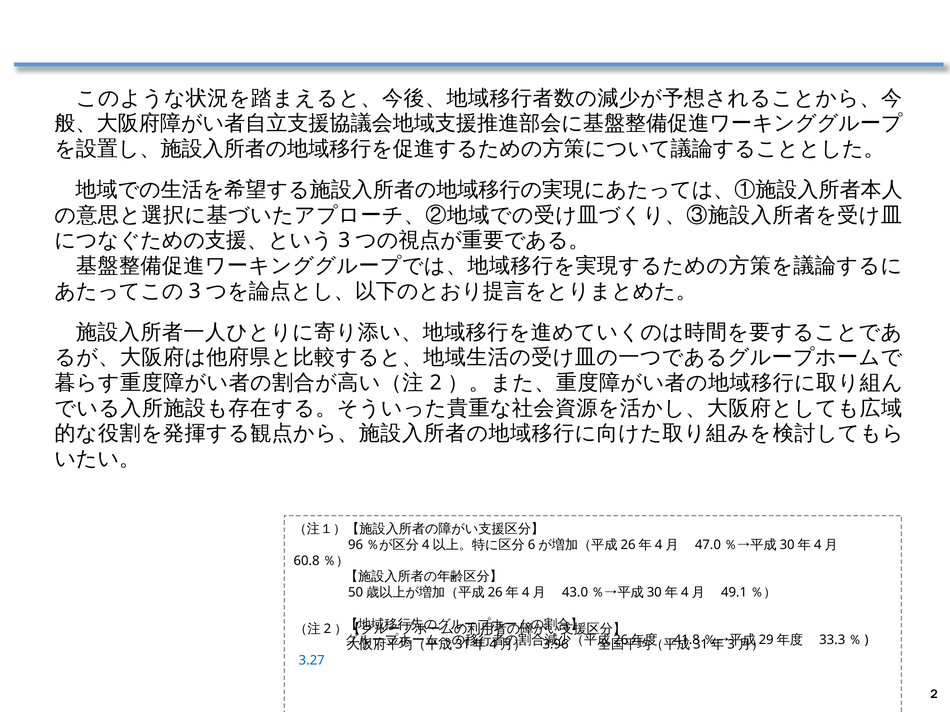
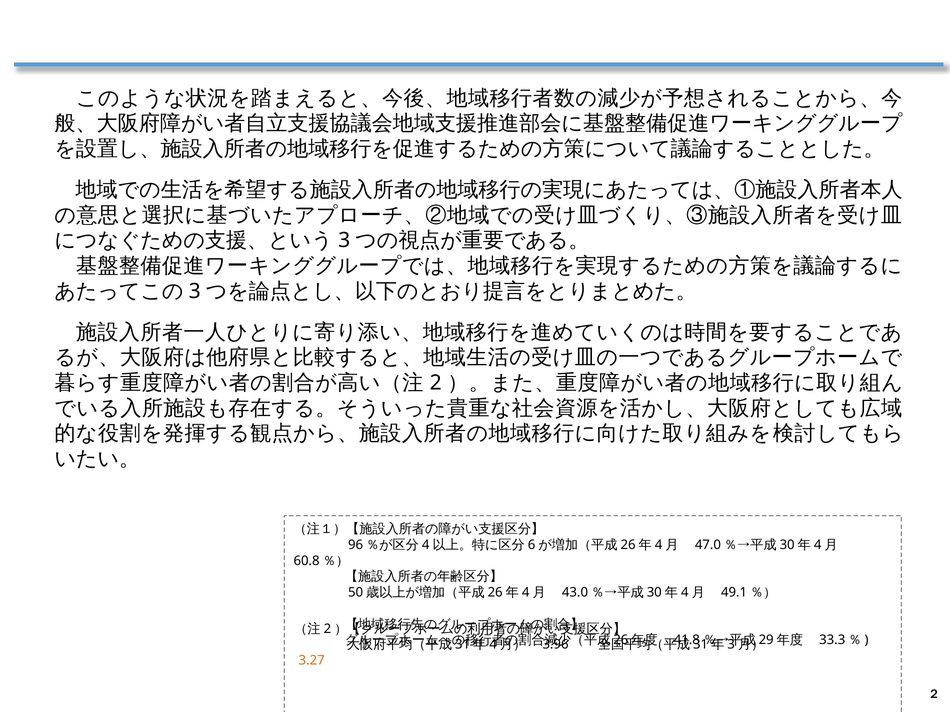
3.27 colour: blue -> orange (312, 661)
